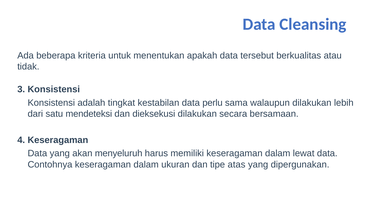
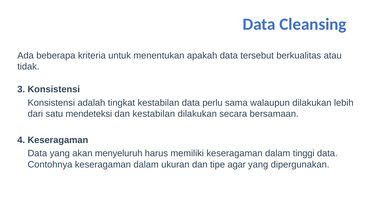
dan dieksekusi: dieksekusi -> kestabilan (154, 114)
lewat: lewat -> tinggi (304, 154)
atas: atas -> agar (237, 165)
